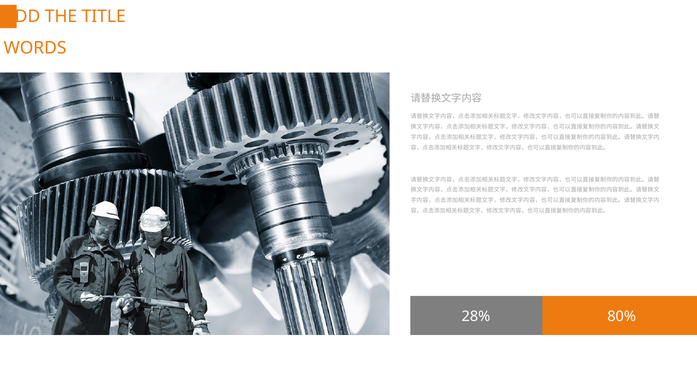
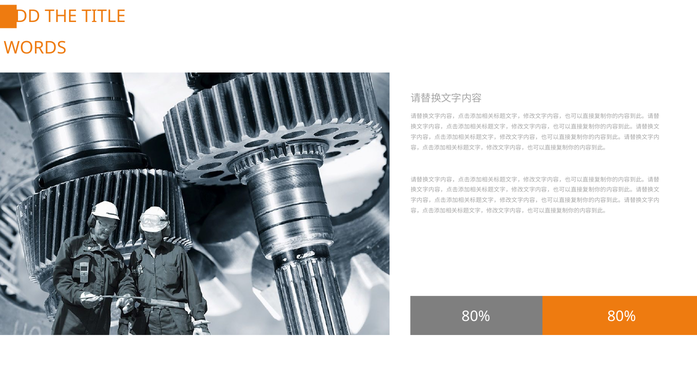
28%: 28% -> 80% (476, 317)
